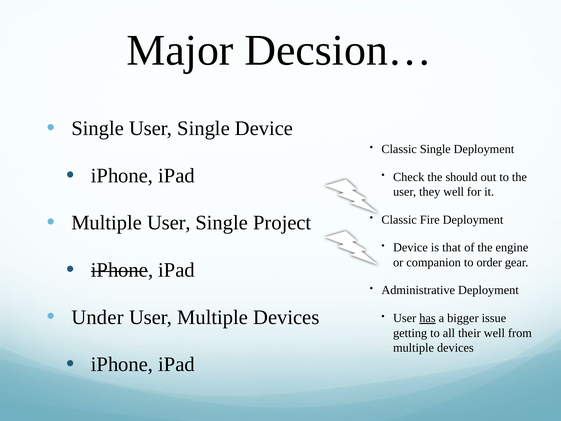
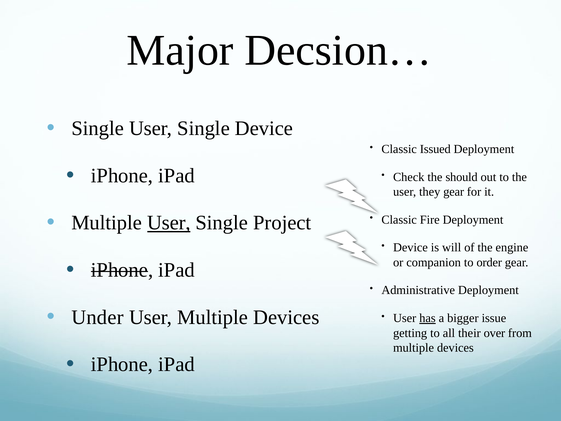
Classic Single: Single -> Issued (435, 149)
they well: well -> gear (454, 192)
User underline: none -> present (169, 223)
that: that -> will (452, 247)
their well: well -> over (494, 333)
